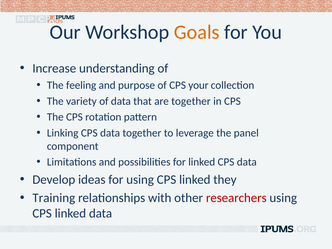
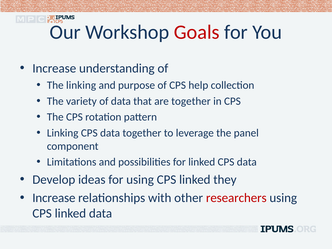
Goals colour: orange -> red (197, 32)
The feeling: feeling -> linking (81, 85)
your: your -> help (198, 85)
Training: Training -> Increase (54, 198)
